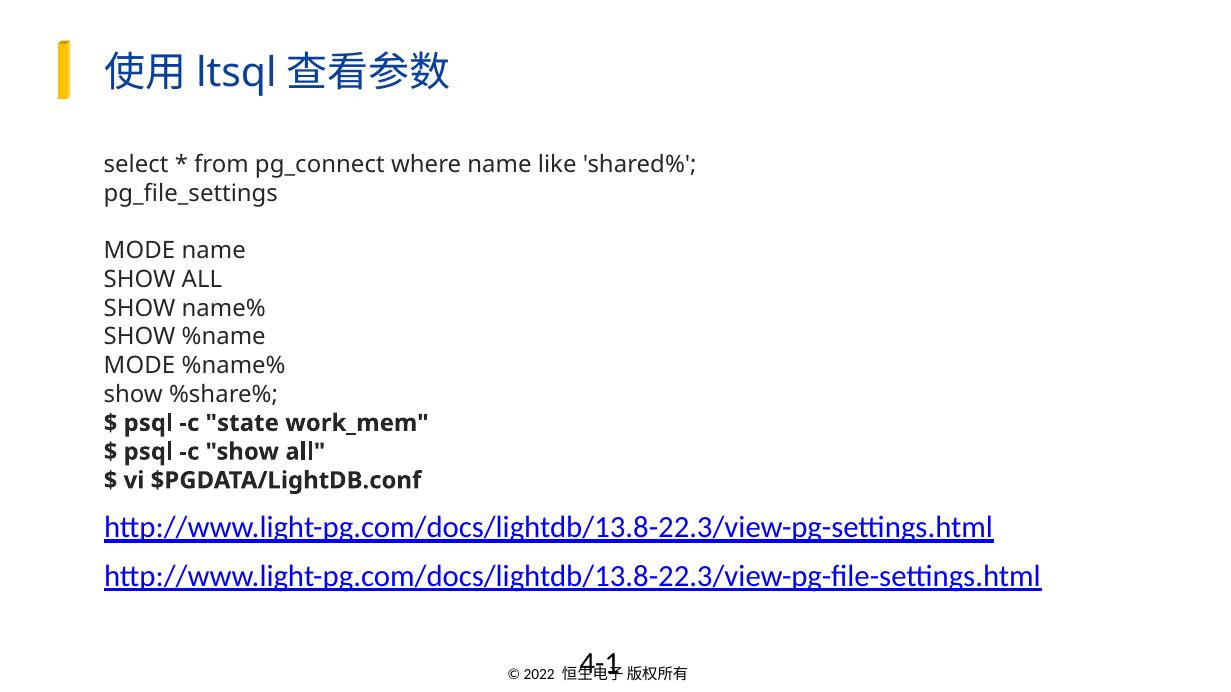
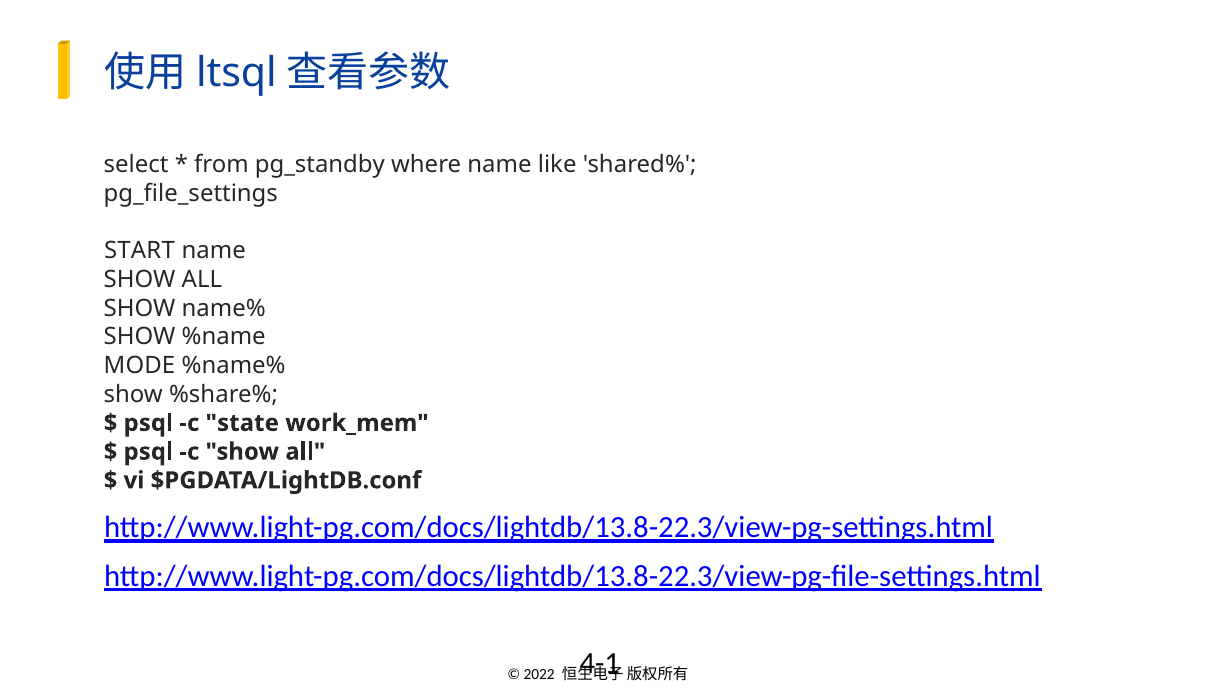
pg_connect: pg_connect -> pg_standby (320, 165)
MODE: MODE -> START (139, 251)
